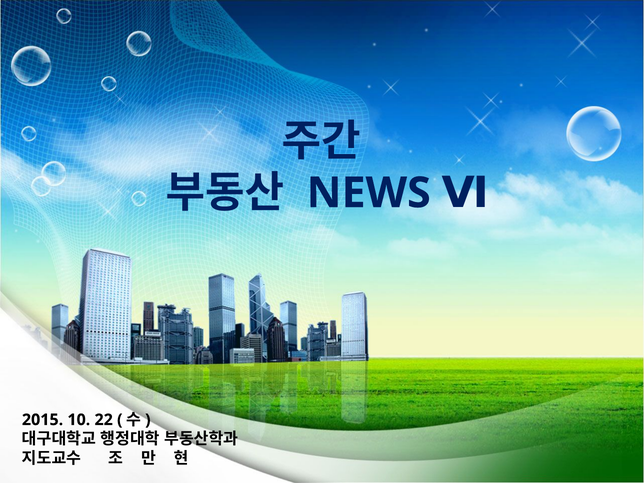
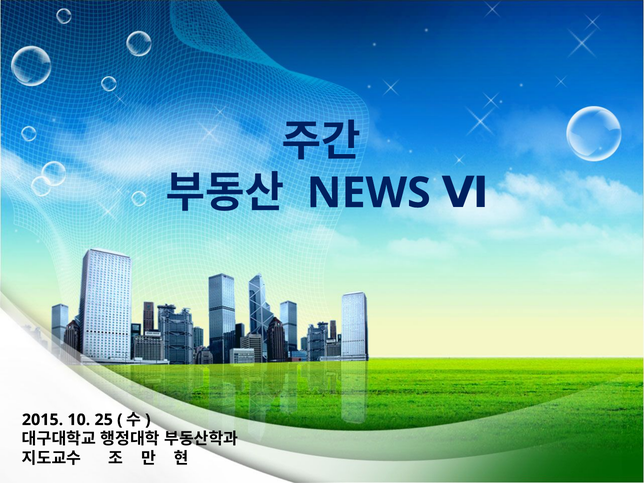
22: 22 -> 25 (104, 420)
